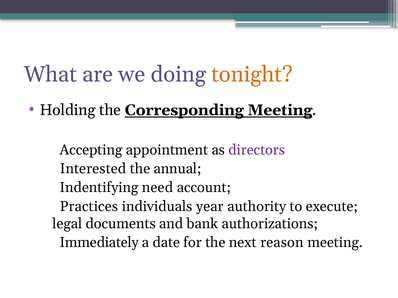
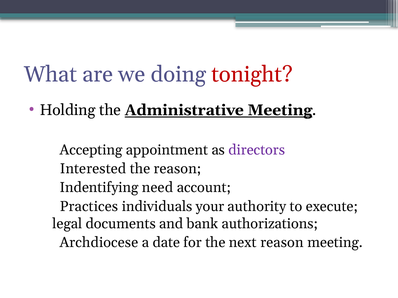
tonight colour: orange -> red (252, 74)
Corresponding: Corresponding -> Administrative (184, 110)
the annual: annual -> reason (178, 169)
year: year -> your (210, 207)
Immediately: Immediately -> Archdiocese (99, 243)
